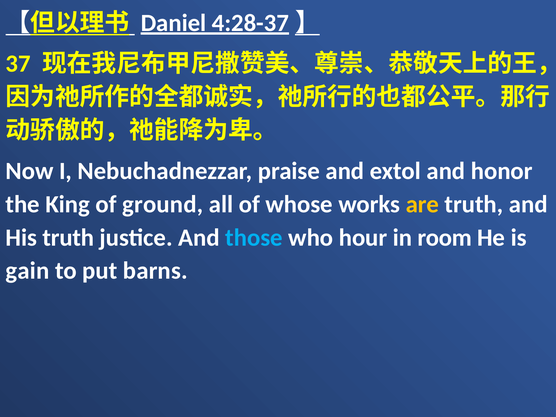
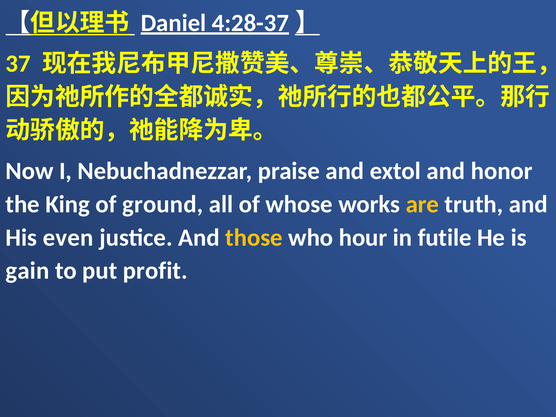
His truth: truth -> even (68, 238)
those colour: light blue -> yellow (254, 238)
room: room -> futile (445, 238)
barns: barns -> profit (155, 271)
